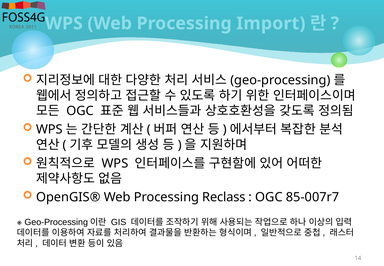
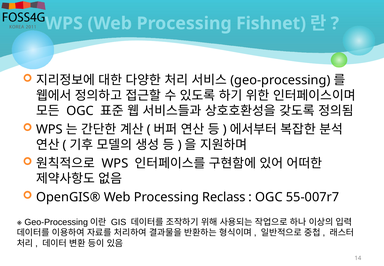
Import: Import -> Fishnet (271, 23)
85-007r7: 85-007r7 -> 55-007r7 (313, 197)
